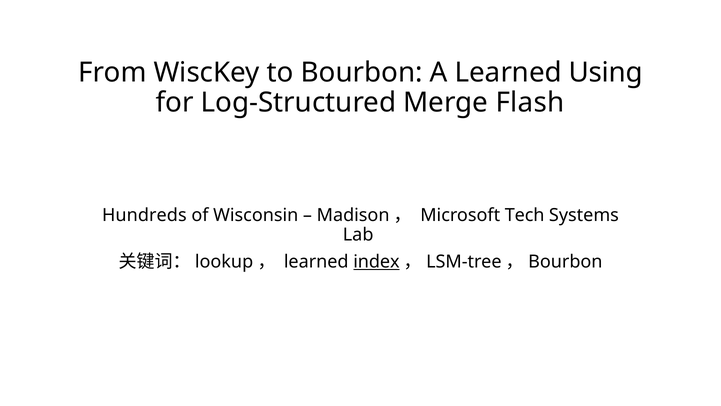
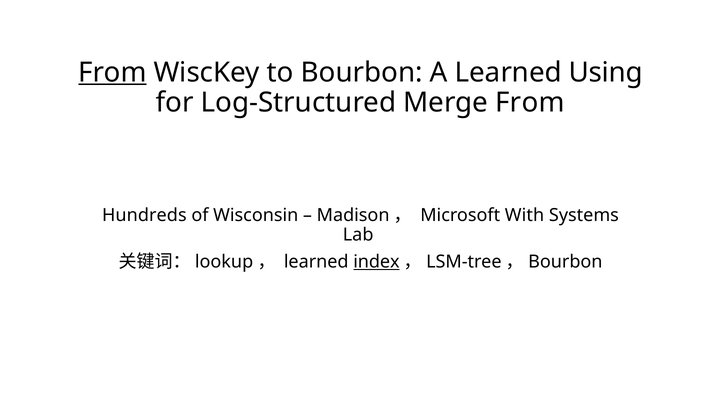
From underline: none -> present (112, 72)
Merge Flash: Flash -> From (530, 102)
Tech: Tech -> With (525, 215)
